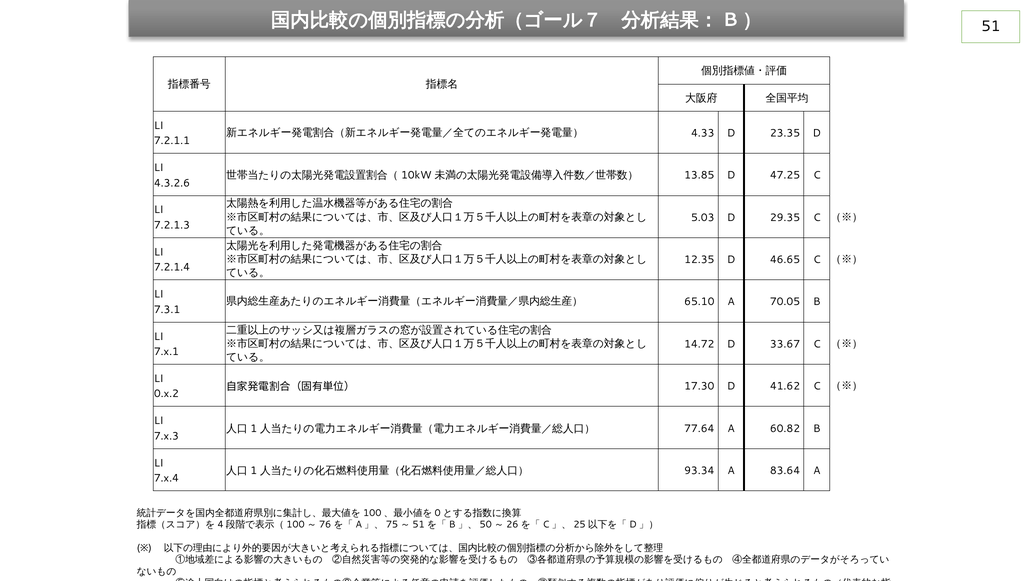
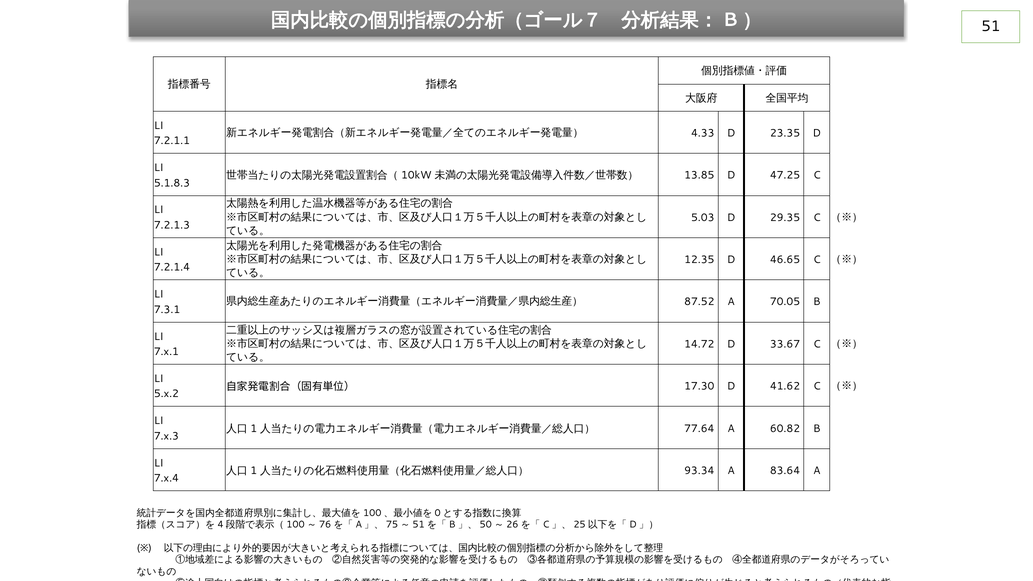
4.3.2.6: 4.3.2.6 -> 5.1.8.3 (172, 183)
65.10: 65.10 -> 87.52 (699, 302)
0.x.2: 0.x.2 -> 5.x.2 (166, 394)
